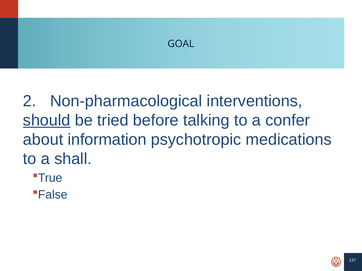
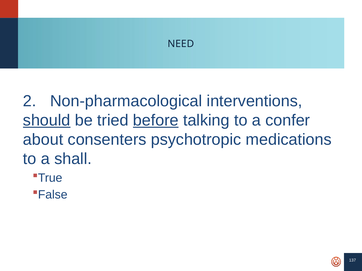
GOAL: GOAL -> NEED (181, 44)
before underline: none -> present (156, 121)
information: information -> consenters (107, 140)
